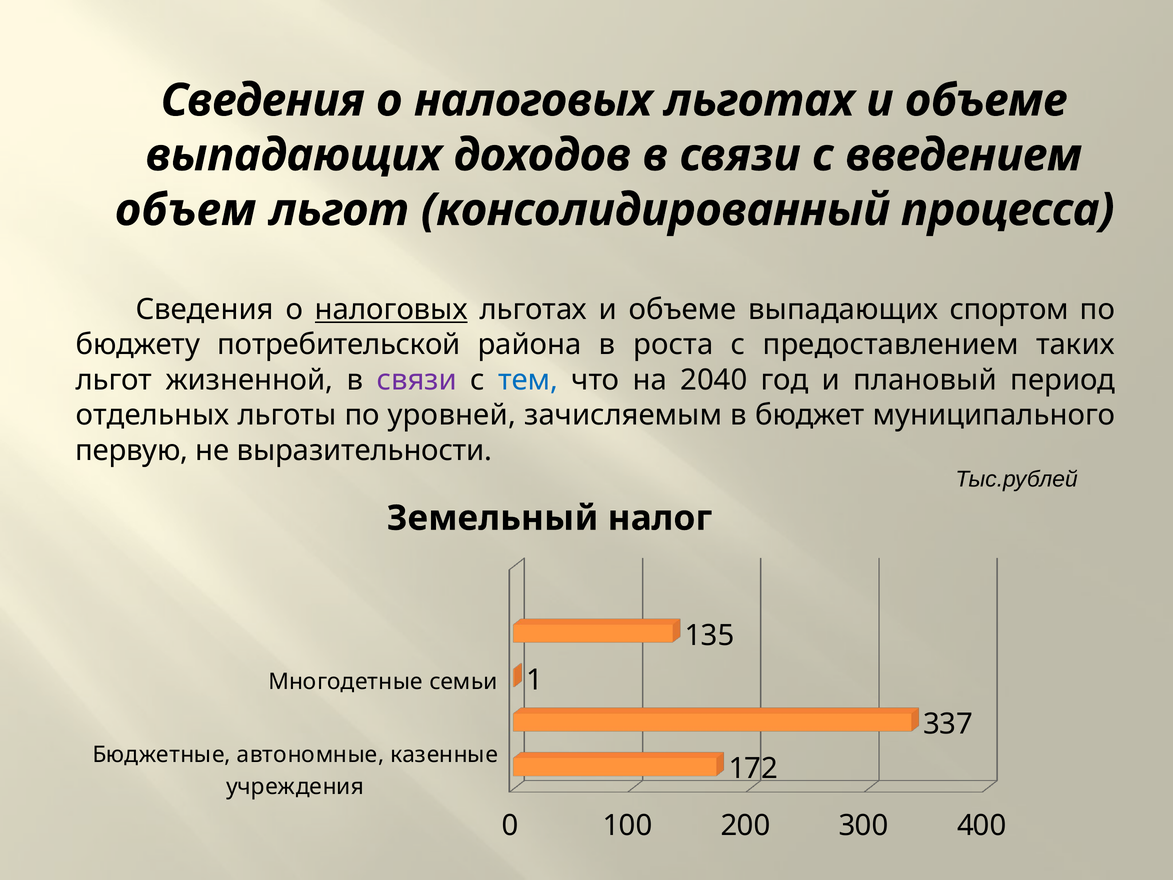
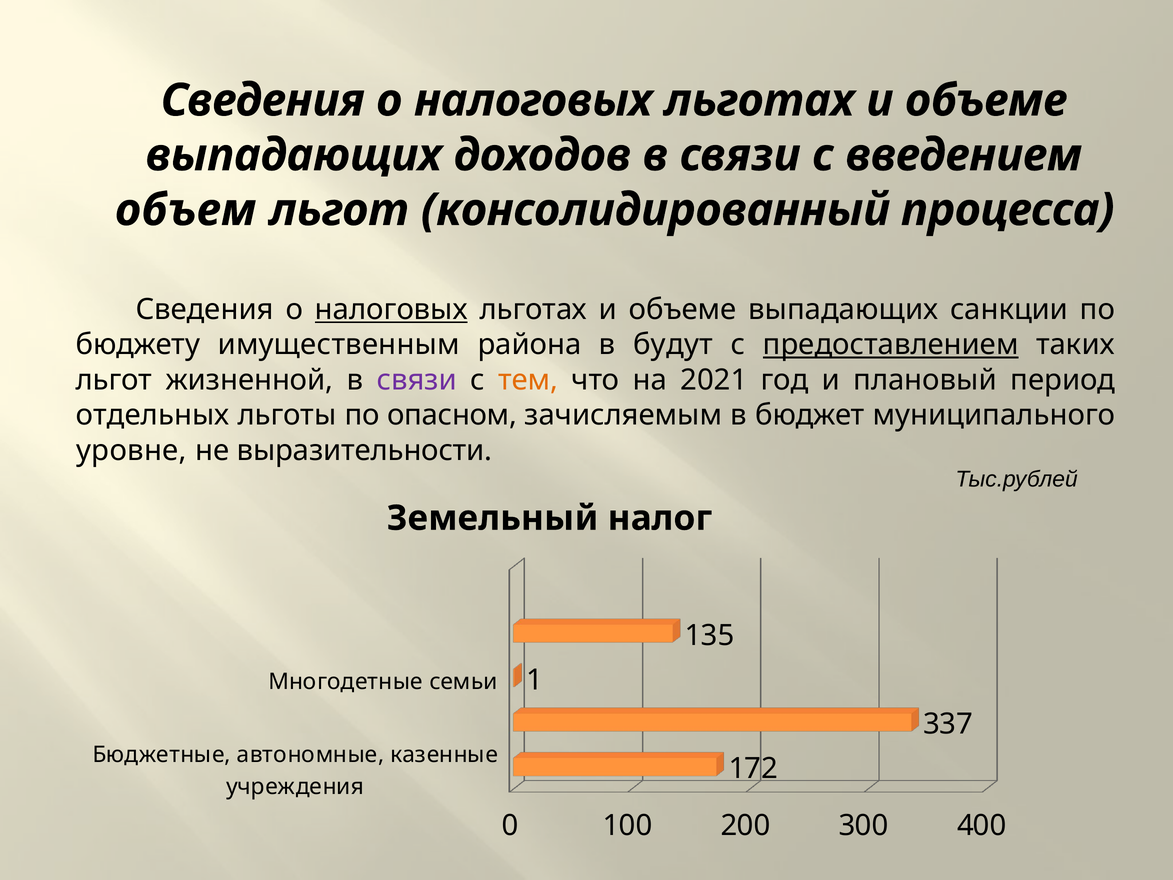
спортом: спортом -> санкции (1009, 309)
потребительской: потребительской -> имущественным (339, 345)
роста: роста -> будут (673, 345)
предоставлением underline: none -> present (891, 345)
тем colour: blue -> orange (528, 380)
2040: 2040 -> 2021 (714, 380)
уровней: уровней -> опасном (452, 415)
первую: первую -> уровне (131, 450)
